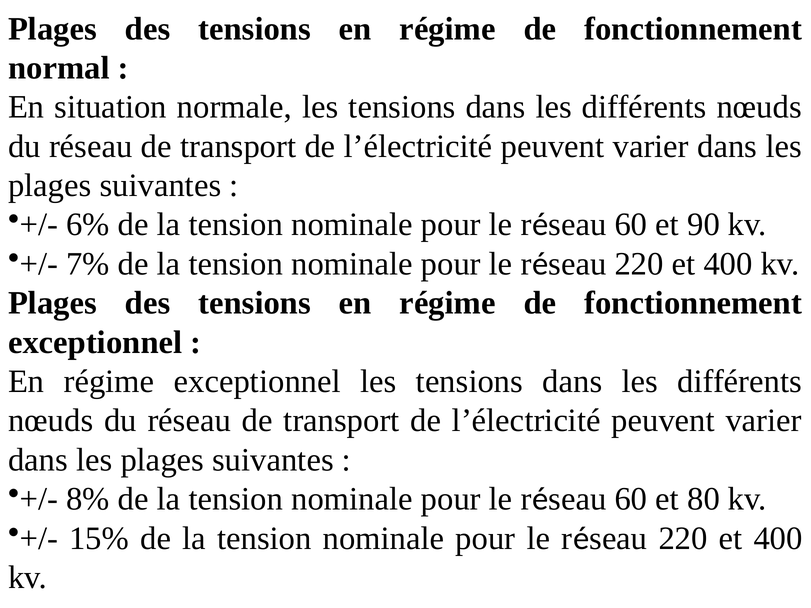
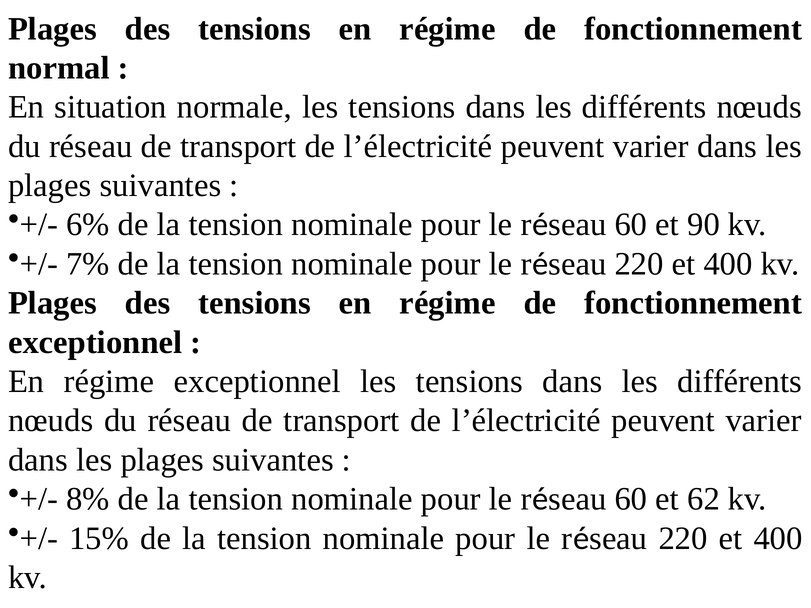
80: 80 -> 62 (704, 499)
